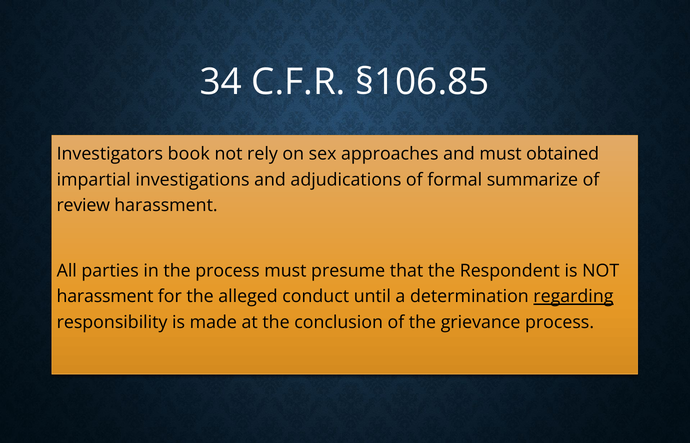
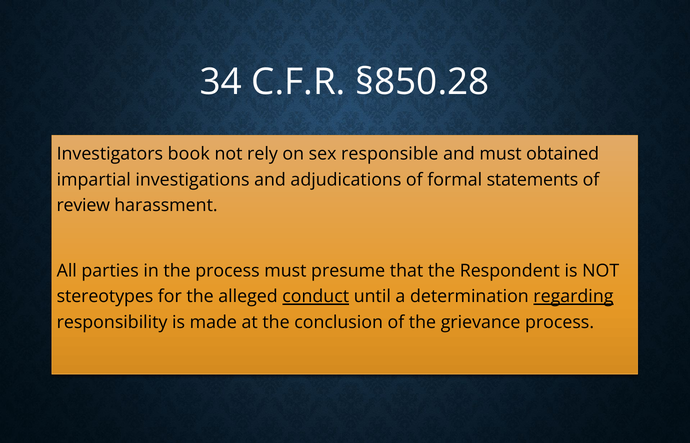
§106.85: §106.85 -> §850.28 (422, 82)
approaches: approaches -> responsible (390, 154)
summarize: summarize -> statements (532, 180)
harassment: harassment -> stereotypes (105, 297)
conduct underline: none -> present (316, 297)
